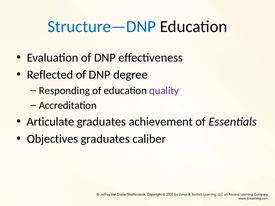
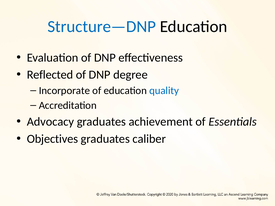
Responding: Responding -> Incorporate (64, 91)
quality colour: purple -> blue (164, 91)
Articulate: Articulate -> Advocacy (50, 122)
